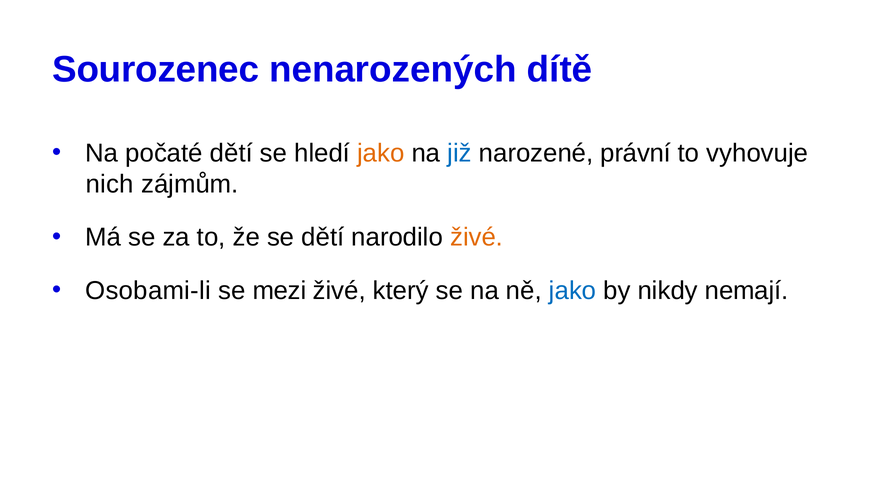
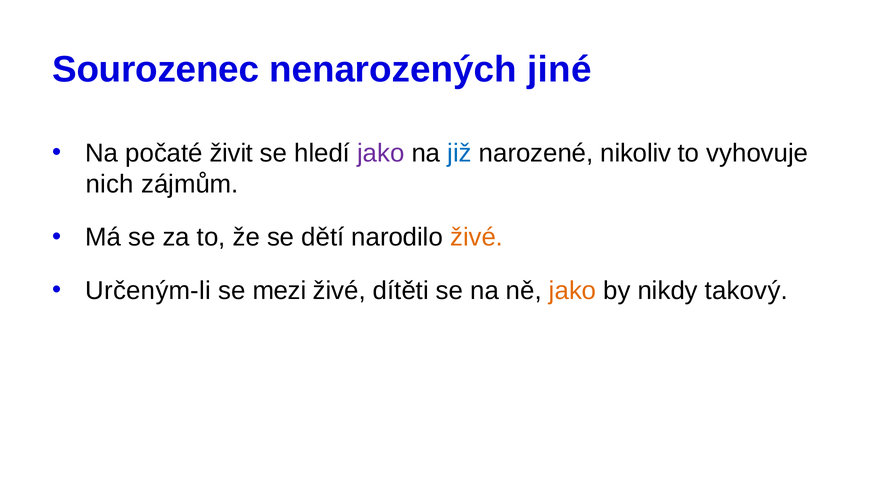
dítě: dítě -> jiné (559, 70)
počaté dětí: dětí -> živit (231, 153)
jako colour: orange -> purple (381, 153)
právní: právní -> nikoliv (636, 153)
Osobami-li: Osobami-li -> Určeným-li (148, 290)
který: který -> dítěti (401, 290)
jako colour: blue -> orange (573, 290)
nemají: nemají -> takový (746, 290)
